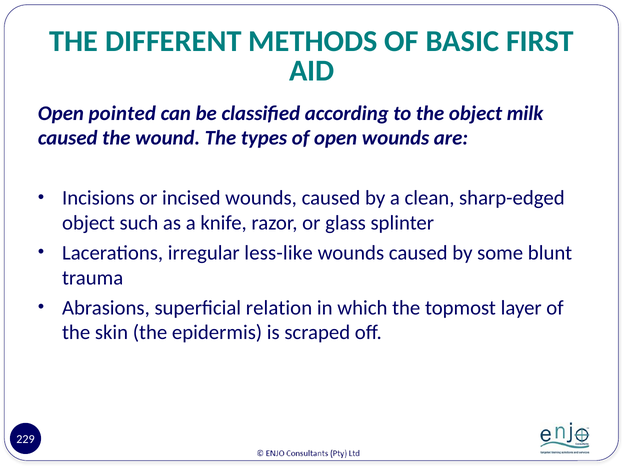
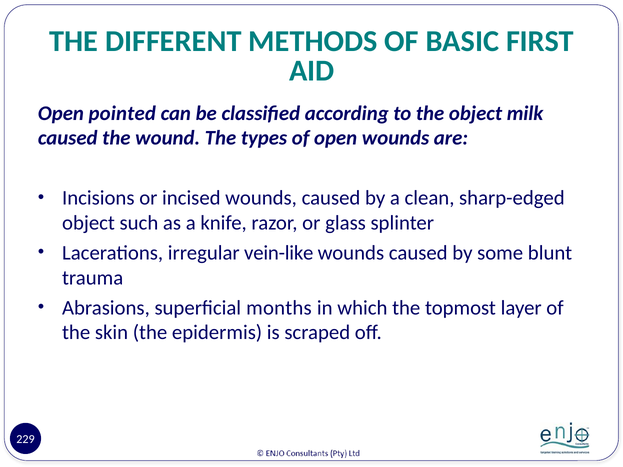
less-like: less-like -> vein-like (279, 253)
relation: relation -> months (279, 308)
